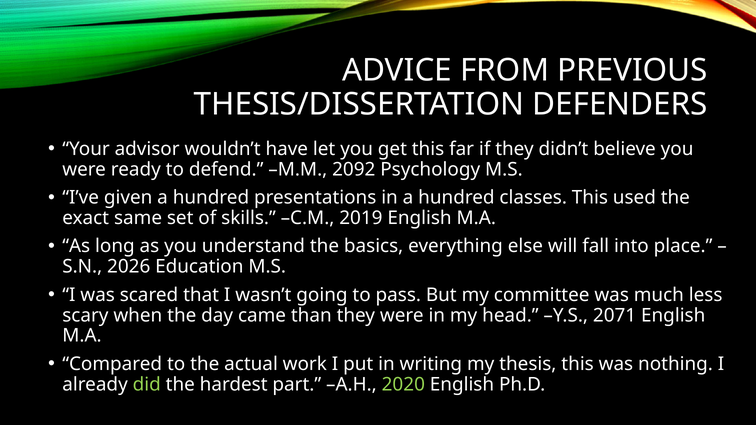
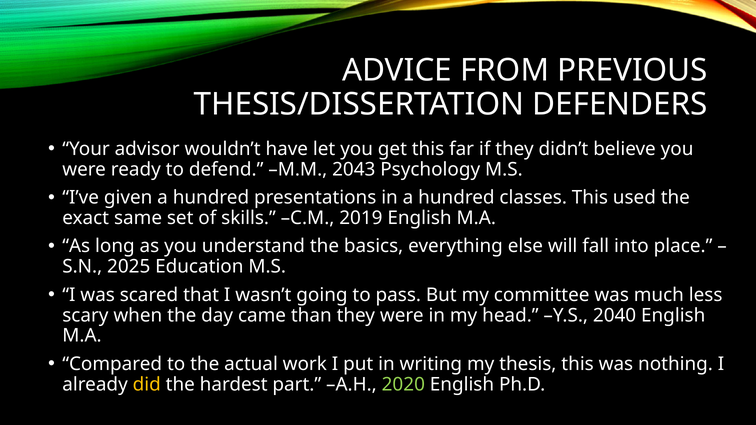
2092: 2092 -> 2043 (354, 169)
2026: 2026 -> 2025 (129, 267)
2071: 2071 -> 2040 (615, 315)
did colour: light green -> yellow (147, 385)
